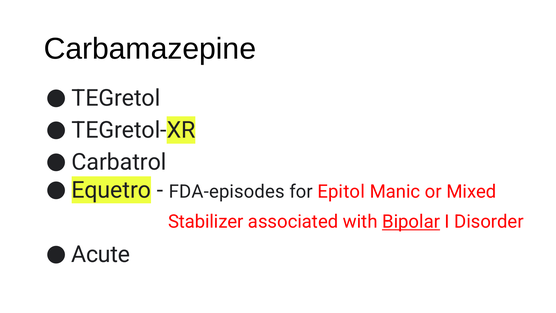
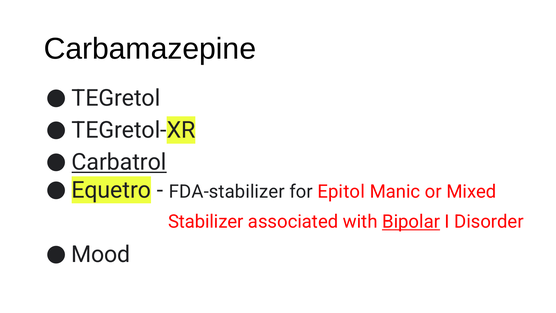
Carbatrol underline: none -> present (119, 162)
FDA-episodes: FDA-episodes -> FDA-stabilizer (227, 191)
Acute: Acute -> Mood (101, 254)
